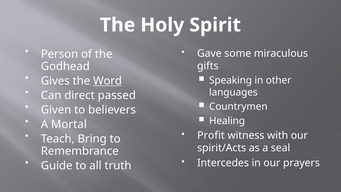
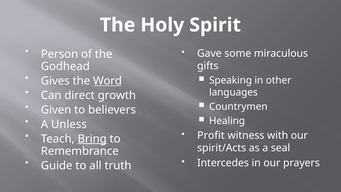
passed: passed -> growth (117, 95)
Mortal: Mortal -> Unless (69, 124)
Bring underline: none -> present (92, 139)
